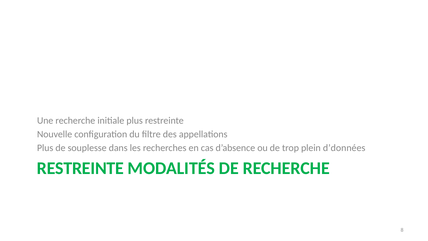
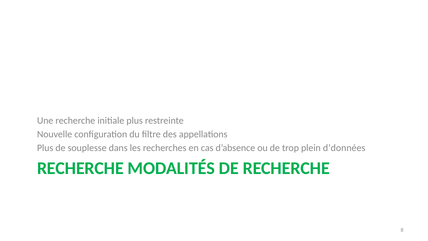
RESTREINTE: RESTREINTE -> RECHERCHE (80, 168)
